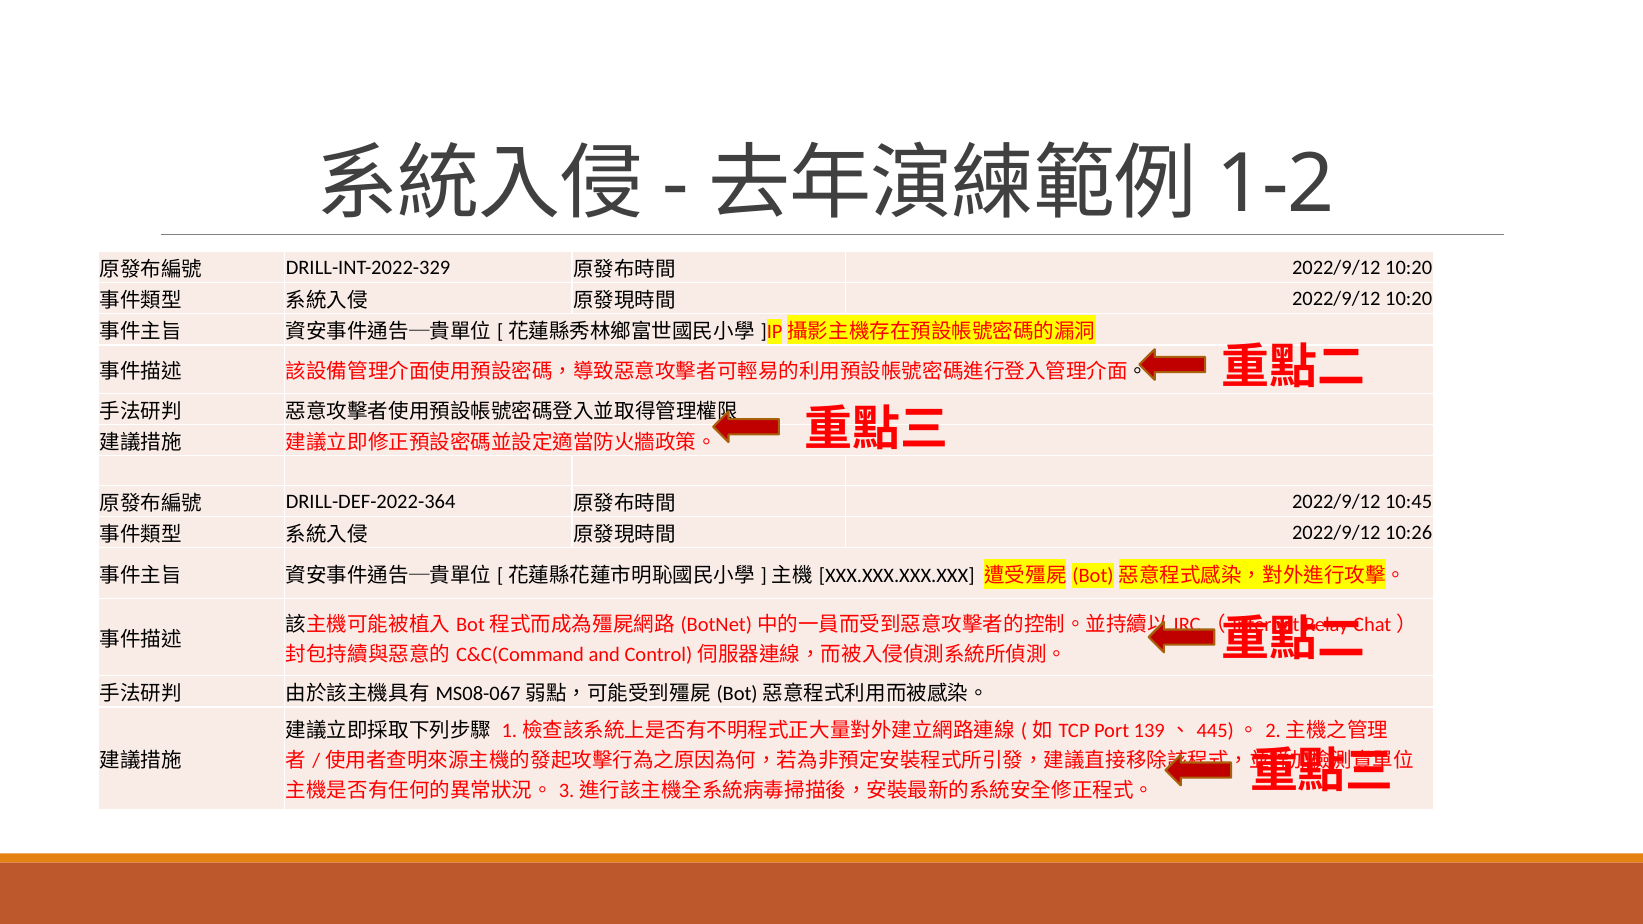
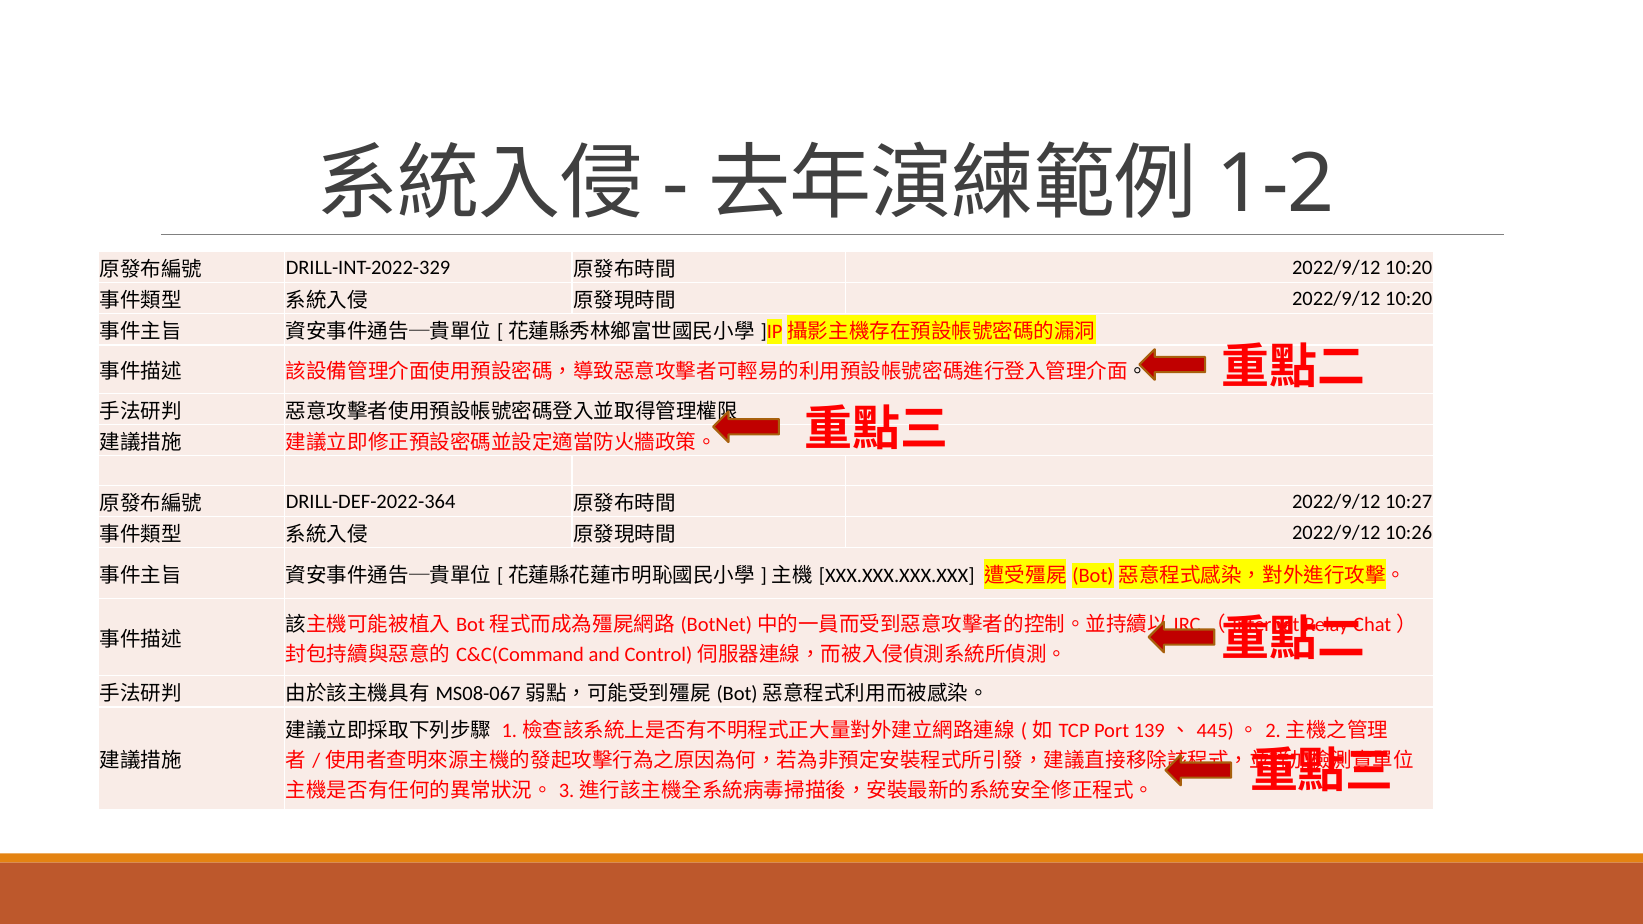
10:45: 10:45 -> 10:27 (1409, 502)
